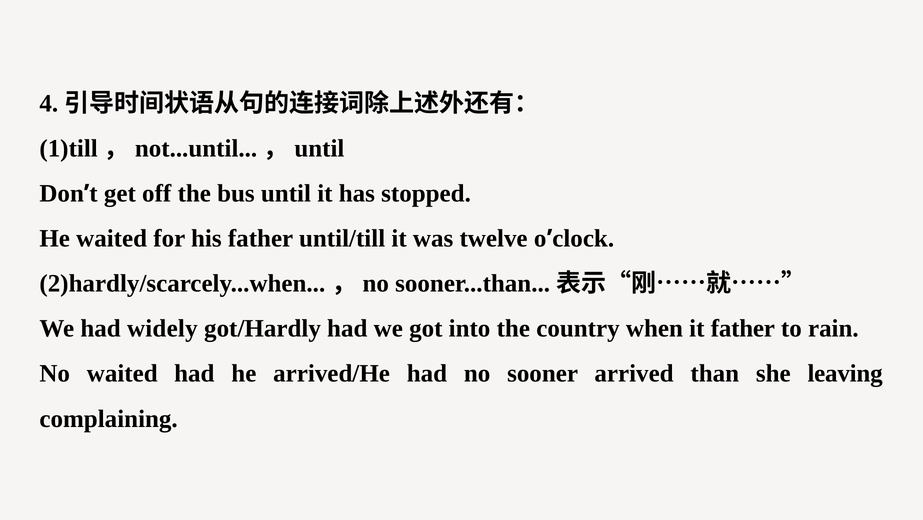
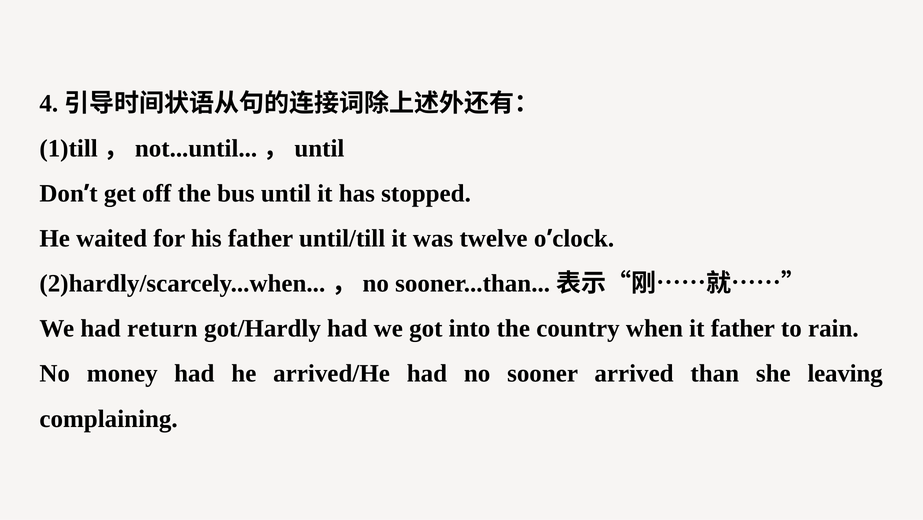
widely: widely -> return (162, 328)
No waited: waited -> money (122, 373)
